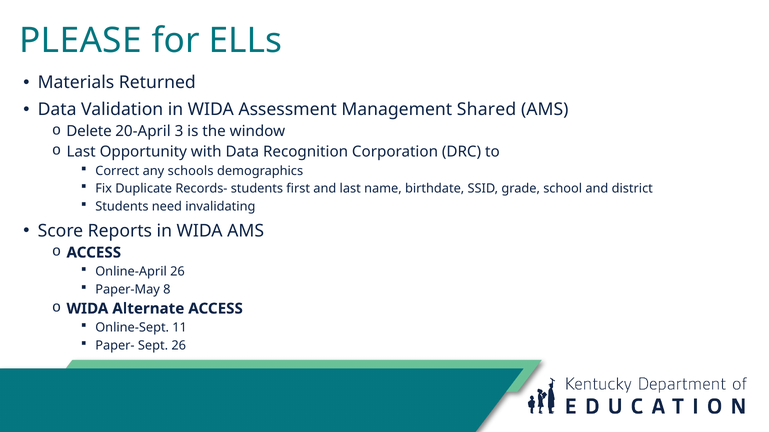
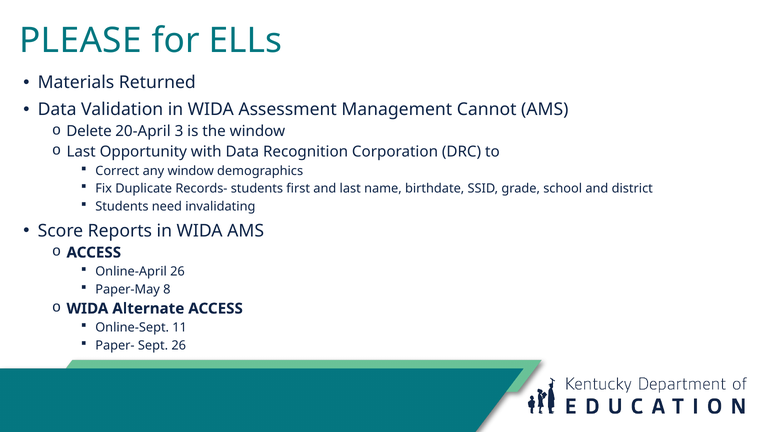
Shared: Shared -> Cannot (487, 110)
any schools: schools -> window (191, 171)
